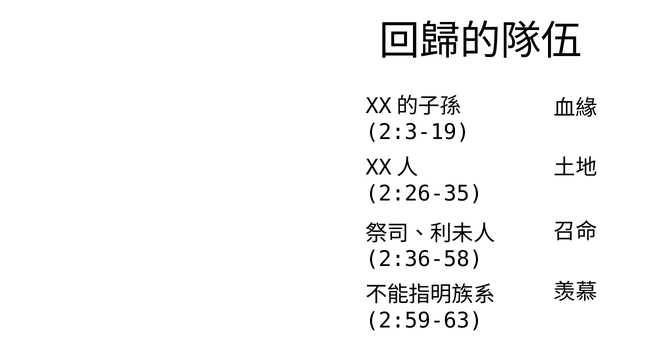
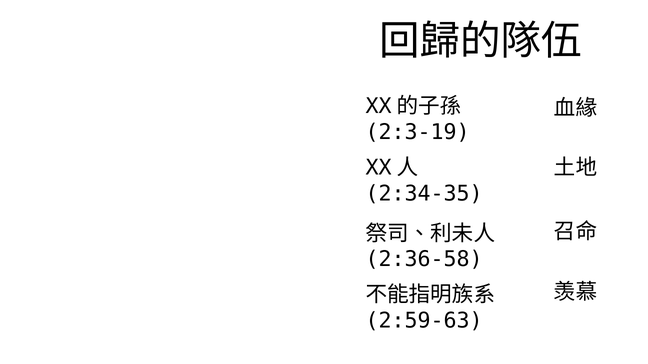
2:26-35: 2:26-35 -> 2:34-35 (424, 194)
